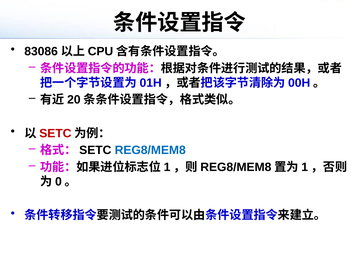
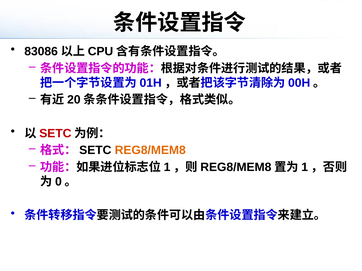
REG8/MEM8 colour: blue -> orange (150, 150)
